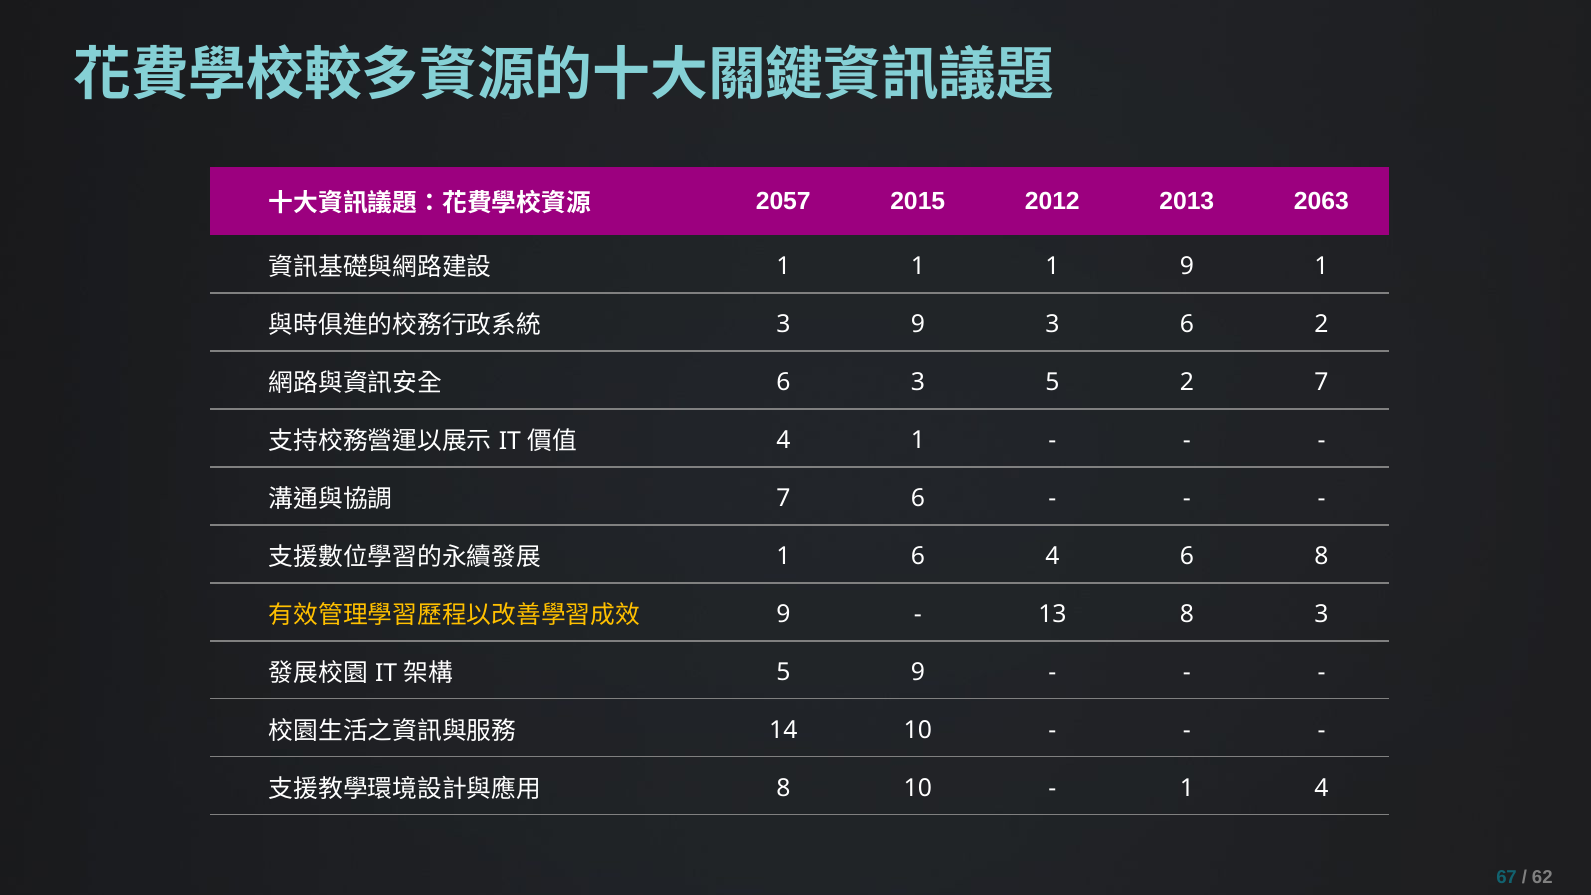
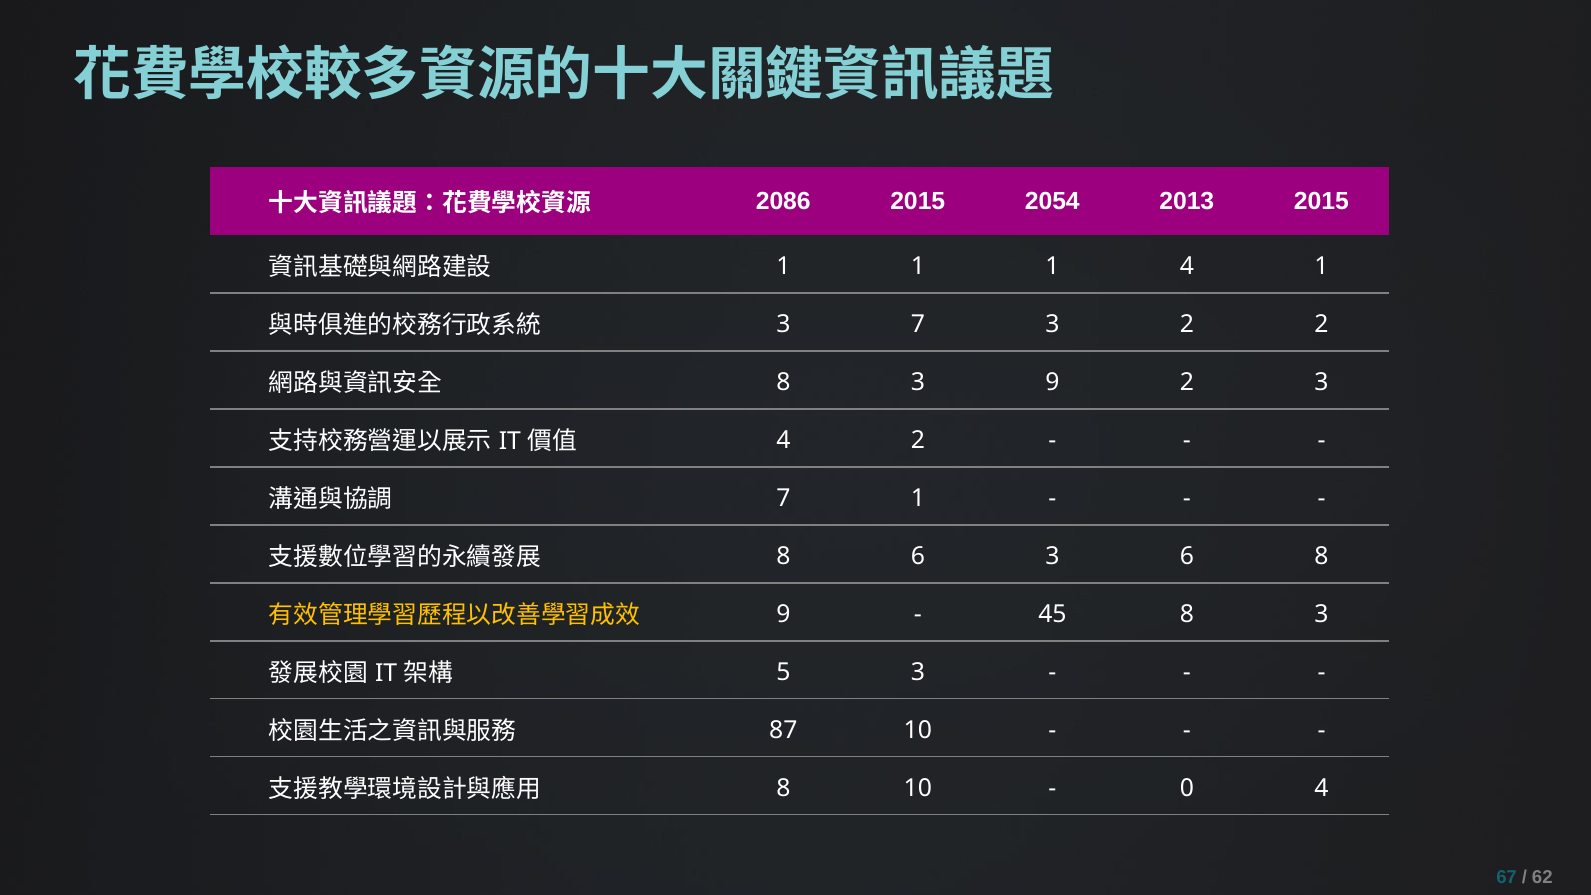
2057: 2057 -> 2086 (783, 201)
2012: 2012 -> 2054 (1052, 201)
2013 2063: 2063 -> 2015 (1321, 201)
1 9: 9 -> 4 (1187, 266)
3 9: 9 -> 7 (918, 324)
3 6: 6 -> 2 (1187, 324)
6: 6 -> 8 (783, 382)
3 5: 5 -> 9 (1052, 382)
2 7: 7 -> 3 (1322, 382)
4 1: 1 -> 2 (918, 440)
7 6: 6 -> 1 (918, 498)
1: 1 -> 8 (783, 556)
6 4: 4 -> 3 (1052, 556)
13: 13 -> 45 (1052, 614)
5 9: 9 -> 3 (918, 672)
14: 14 -> 87 (783, 730)
1: 1 -> 0 (1187, 788)
